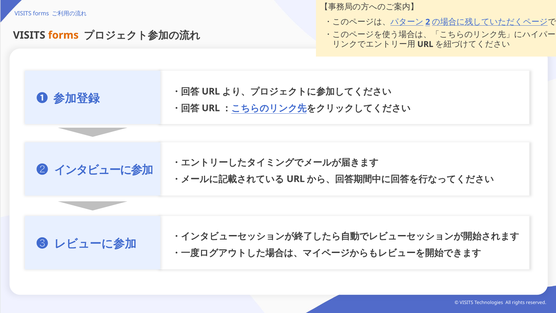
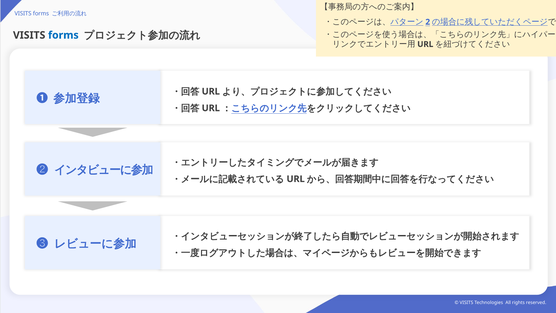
forms colour: orange -> blue (63, 35)
